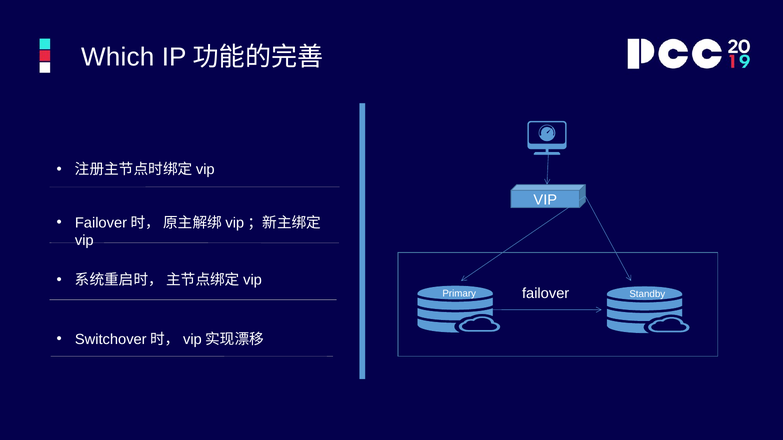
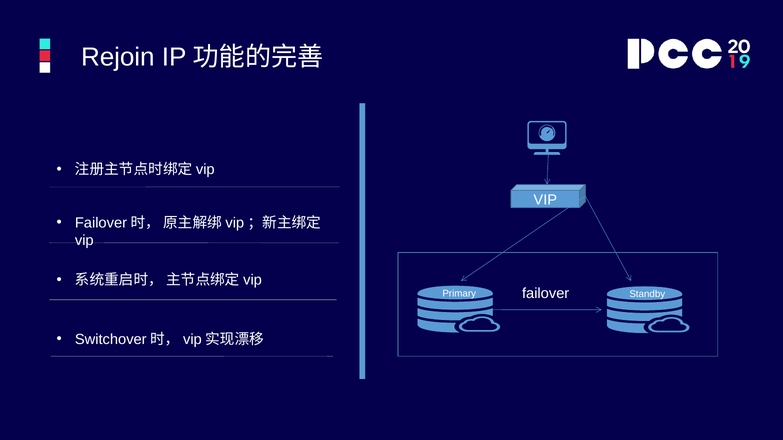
Which: Which -> Rejoin (118, 57)
